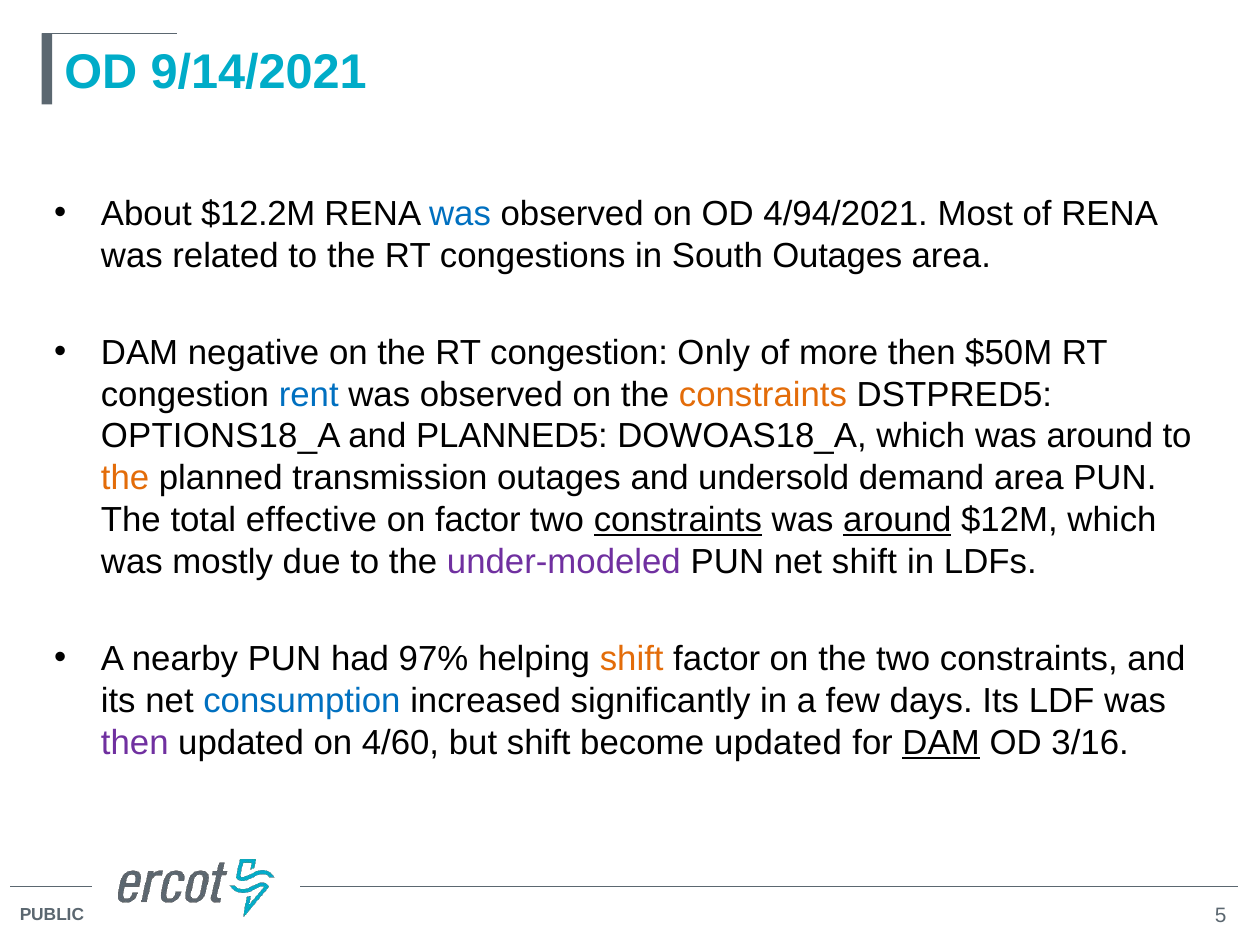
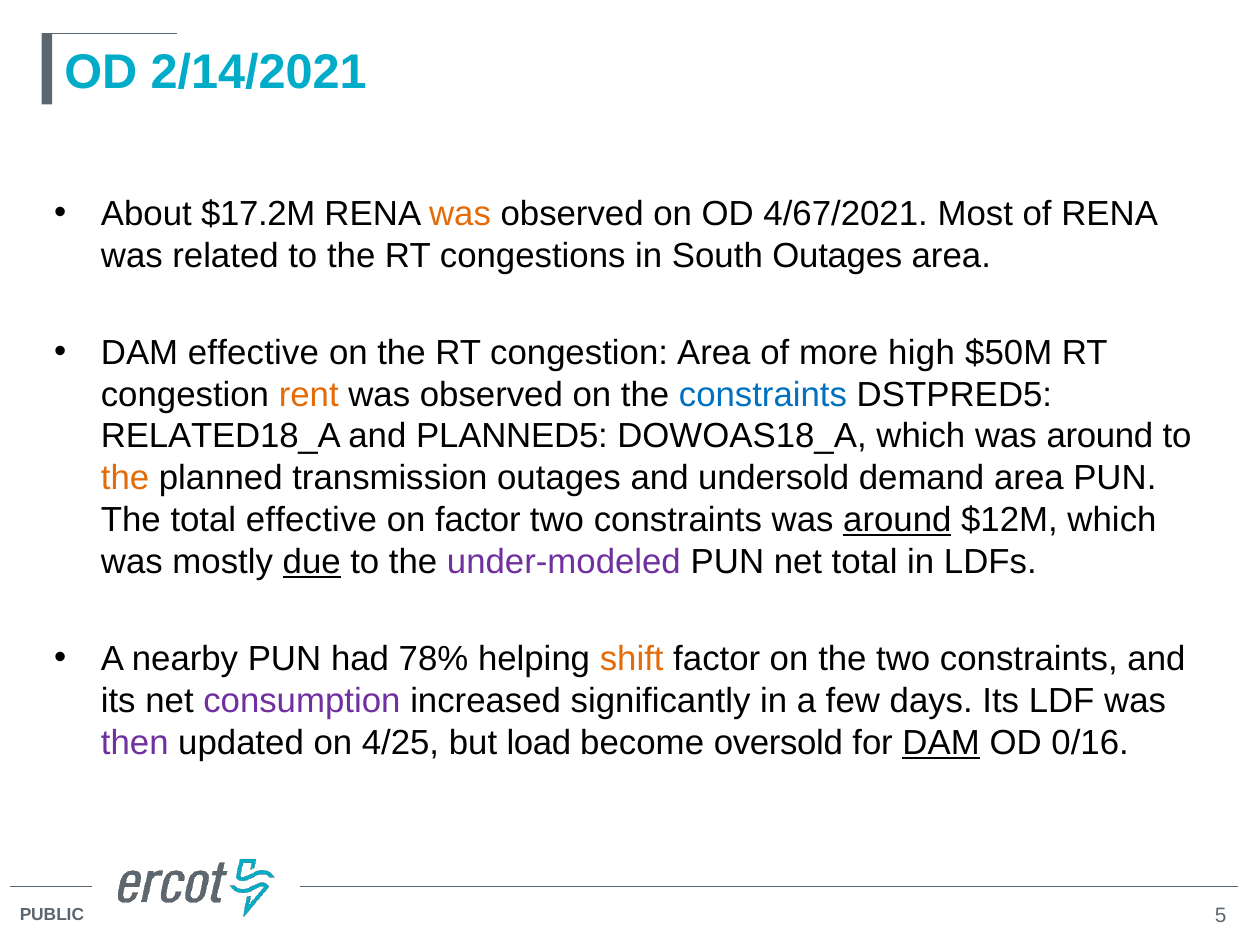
9/14/2021: 9/14/2021 -> 2/14/2021 (259, 72)
$12.2M: $12.2M -> $17.2M (258, 214)
was colour: blue -> orange (460, 214)
4/94/2021: 4/94/2021 -> 4/67/2021 (846, 214)
DAM negative: negative -> effective (253, 353)
congestion Only: Only -> Area (714, 353)
more then: then -> high (922, 353)
rent colour: blue -> orange (309, 394)
constraints colour: orange -> blue (763, 394)
OPTIONS18_A: OPTIONS18_A -> RELATED18_A (221, 436)
constraints underline: present -> none (678, 520)
due underline: none -> present (312, 561)
net shift: shift -> total (865, 561)
97%: 97% -> 78% (433, 659)
consumption colour: blue -> purple (302, 700)
4/60: 4/60 -> 4/25 (400, 742)
but shift: shift -> load (539, 742)
become updated: updated -> oversold (778, 742)
3/16: 3/16 -> 0/16 (1090, 742)
